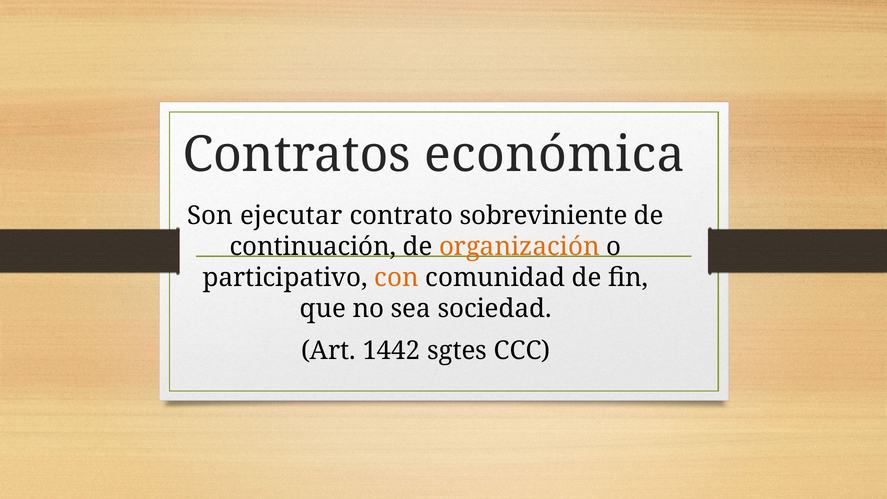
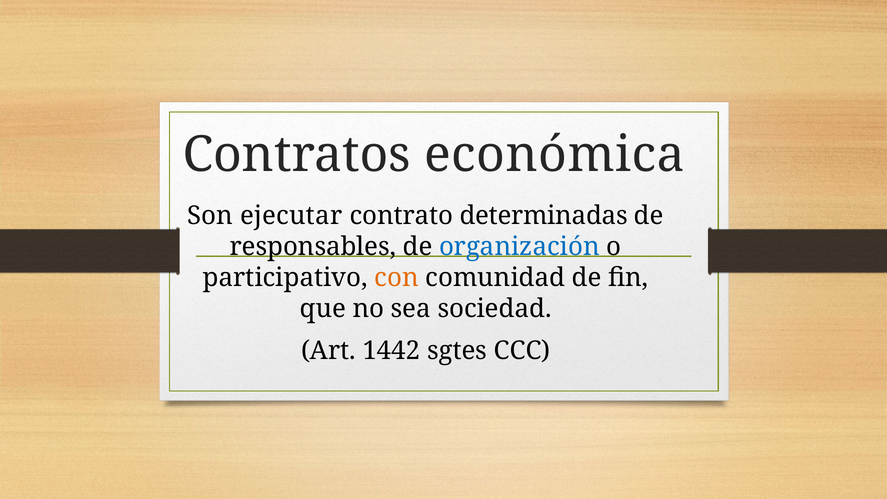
sobreviniente: sobreviniente -> determinadas (544, 216)
continuación: continuación -> responsables (313, 247)
organización colour: orange -> blue (519, 247)
